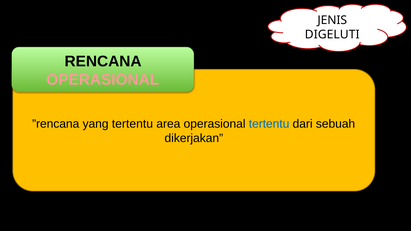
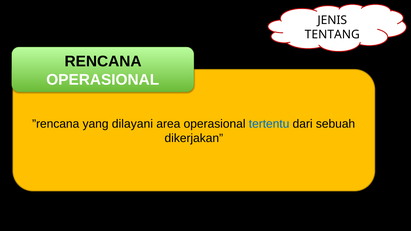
DIGELUTI: DIGELUTI -> TENTANG (332, 35)
OPERASIONAL colour: pink -> white (103, 80)
yang tertentu: tertentu -> dilayani (132, 124)
